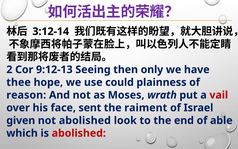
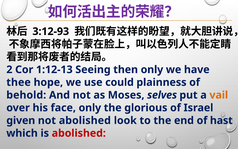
3:12-14: 3:12-14 -> 3:12-93 (51, 31)
9:12-13: 9:12-13 -> 1:12-13 (54, 70)
reason: reason -> behold (26, 95)
wrath: wrath -> selves (162, 95)
vail colour: red -> orange (219, 95)
face sent: sent -> only (90, 108)
raiment: raiment -> glorious (146, 108)
able: able -> hast (221, 120)
